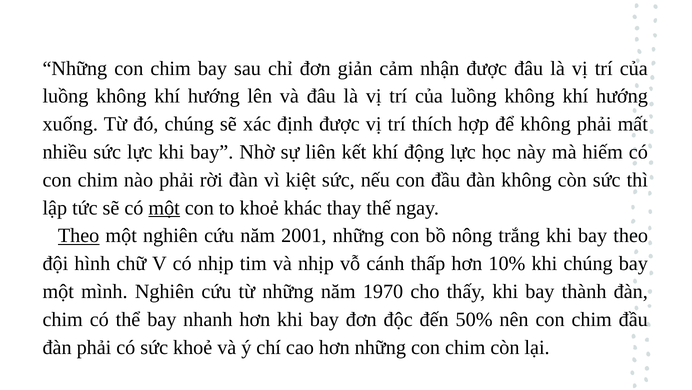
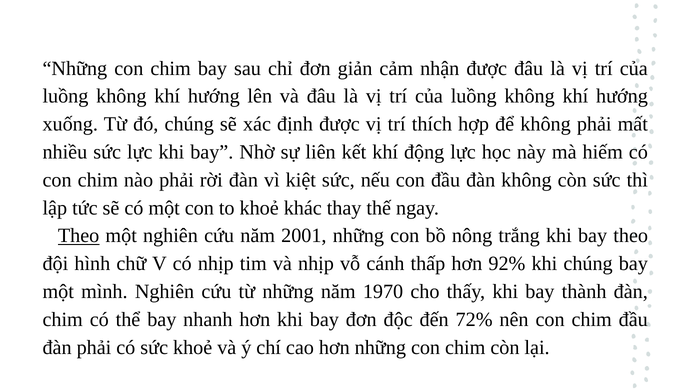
một underline: present -> none (164, 207)
10%: 10% -> 92% (507, 263)
50%: 50% -> 72% (474, 319)
